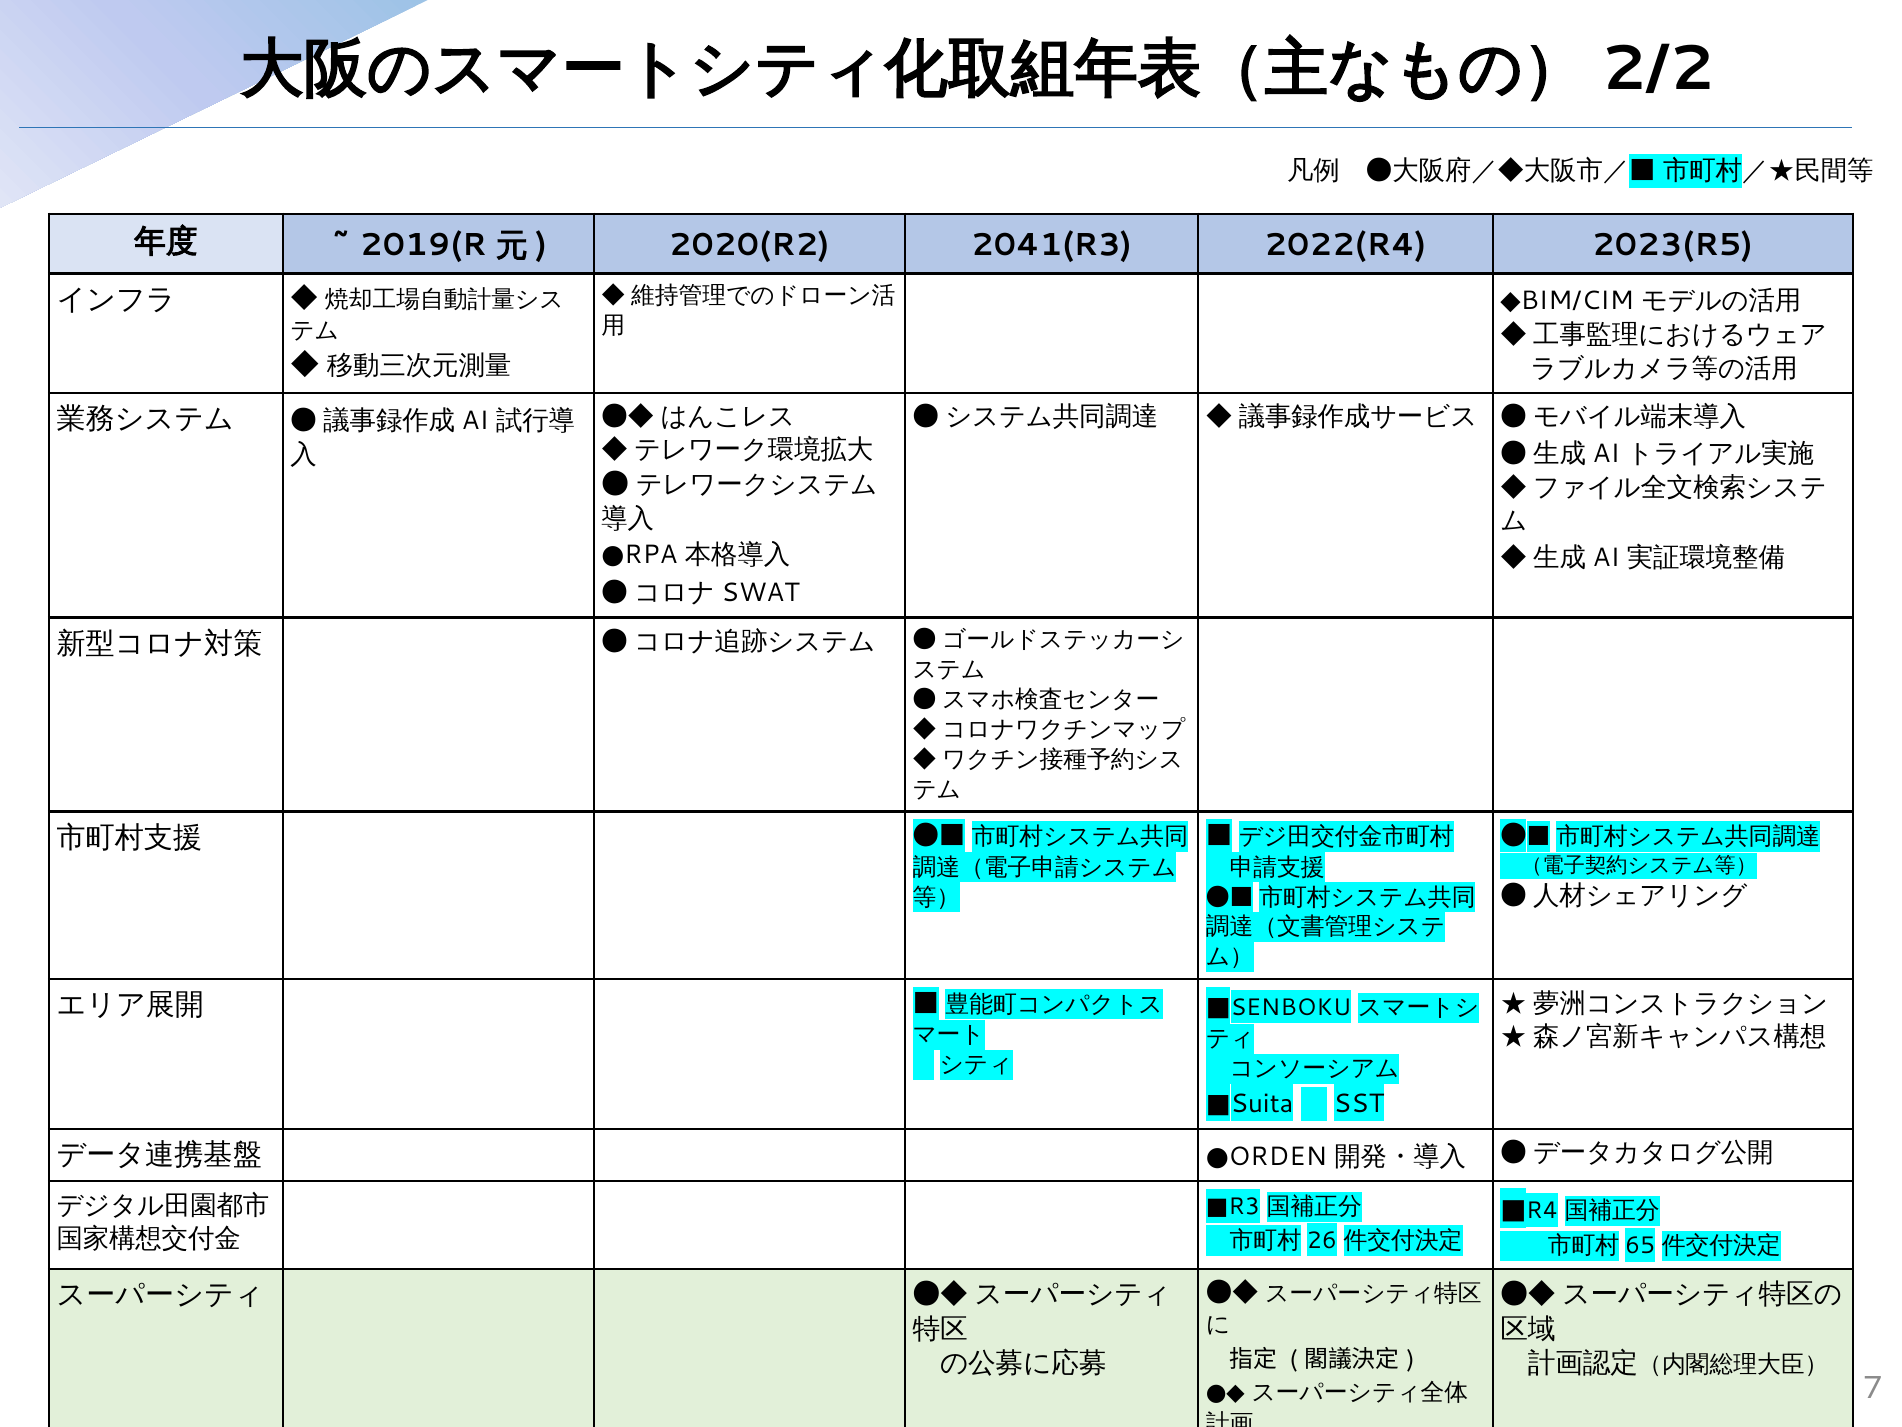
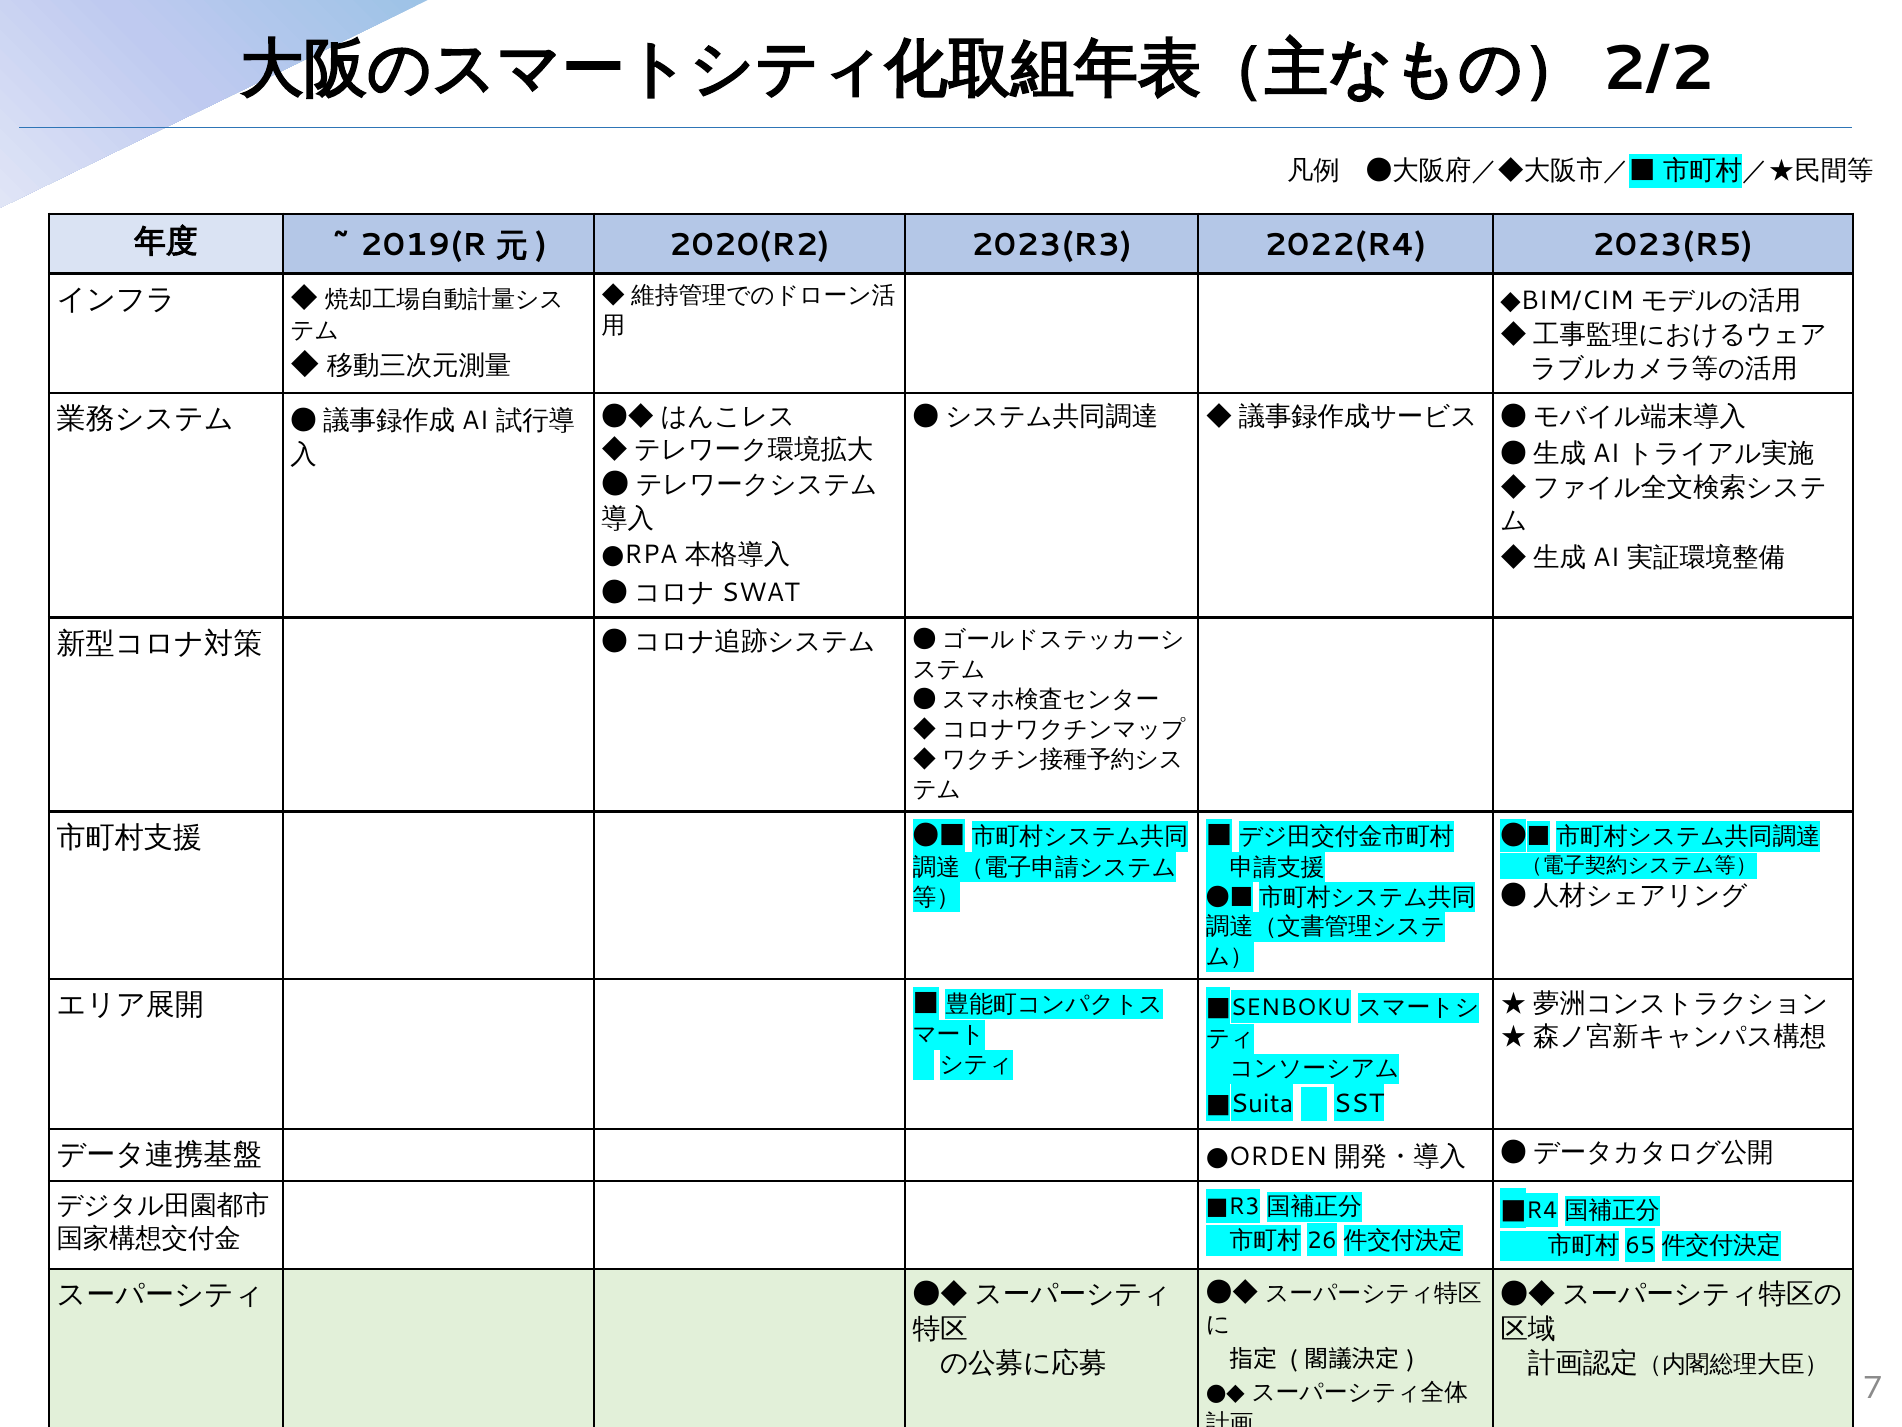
2041(R3: 2041(R3 -> 2023(R3 (1051, 245)
